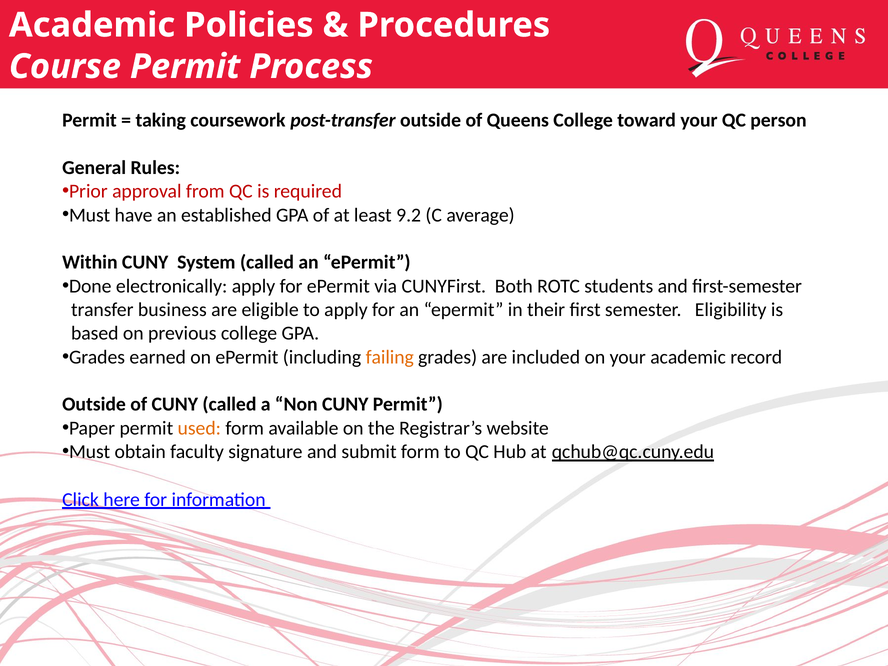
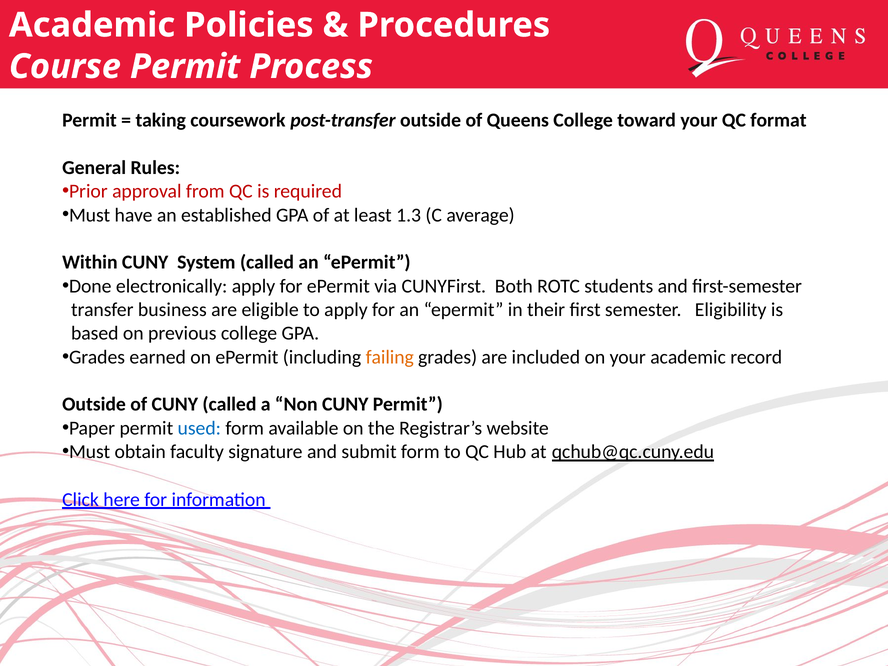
person: person -> format (778, 120)
9.2: 9.2 -> 1.3 (409, 215)
used colour: orange -> blue (199, 428)
